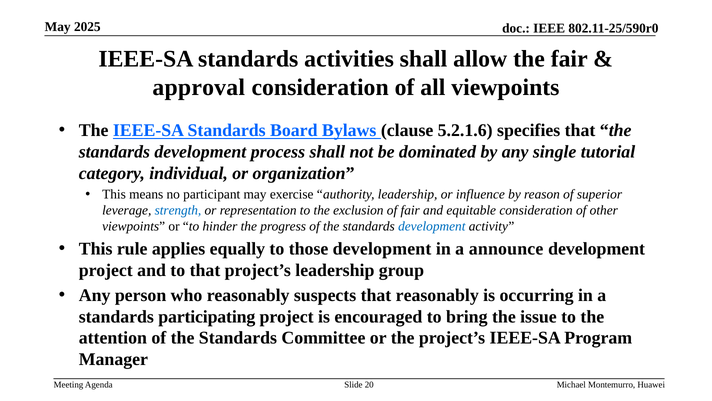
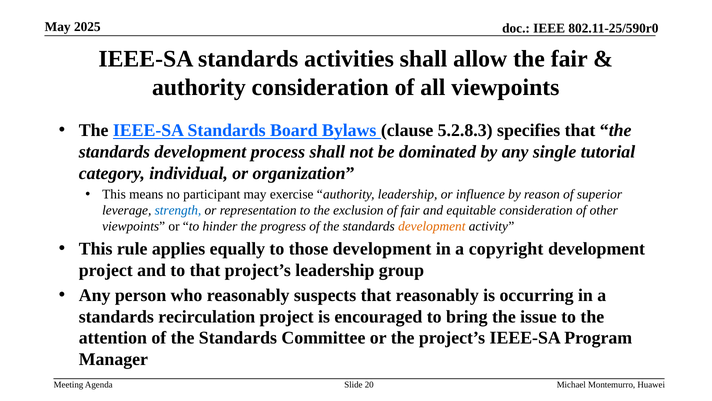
approval: approval -> authority (199, 87)
5.2.1.6: 5.2.1.6 -> 5.2.8.3 (465, 130)
development colour: blue -> orange (432, 226)
announce: announce -> copyright (506, 249)
participating: participating -> recirculation (207, 316)
